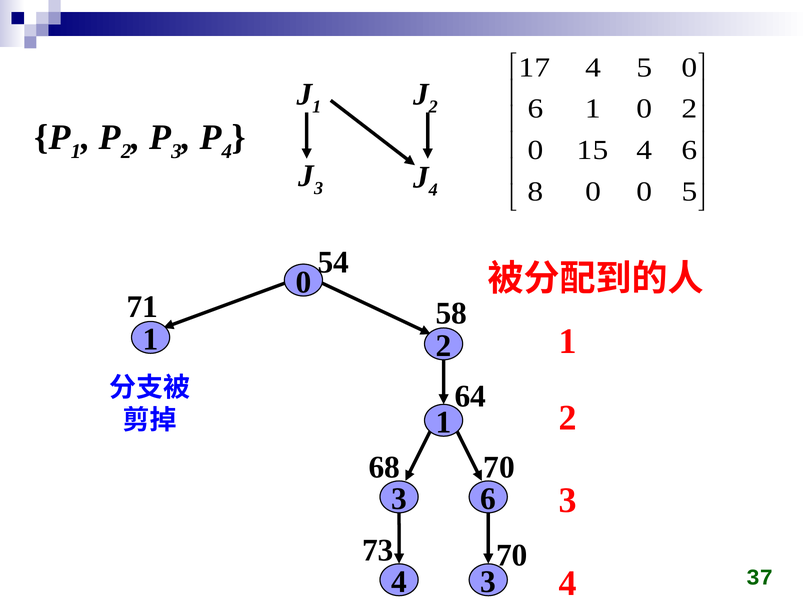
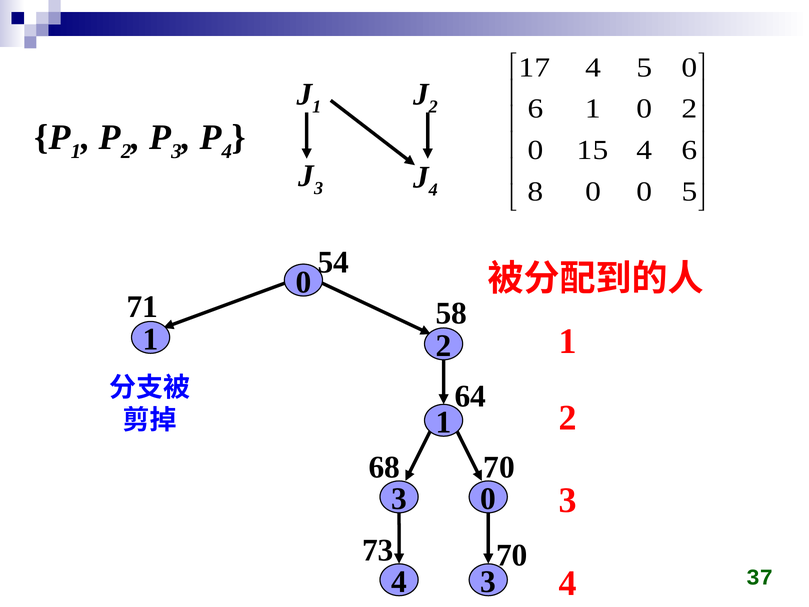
3 6: 6 -> 0 (488, 499)
